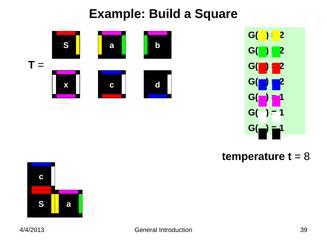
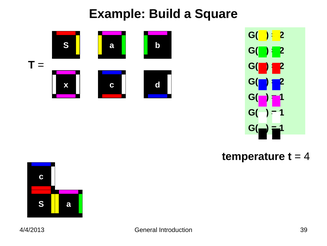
8: 8 -> 4 (307, 156)
